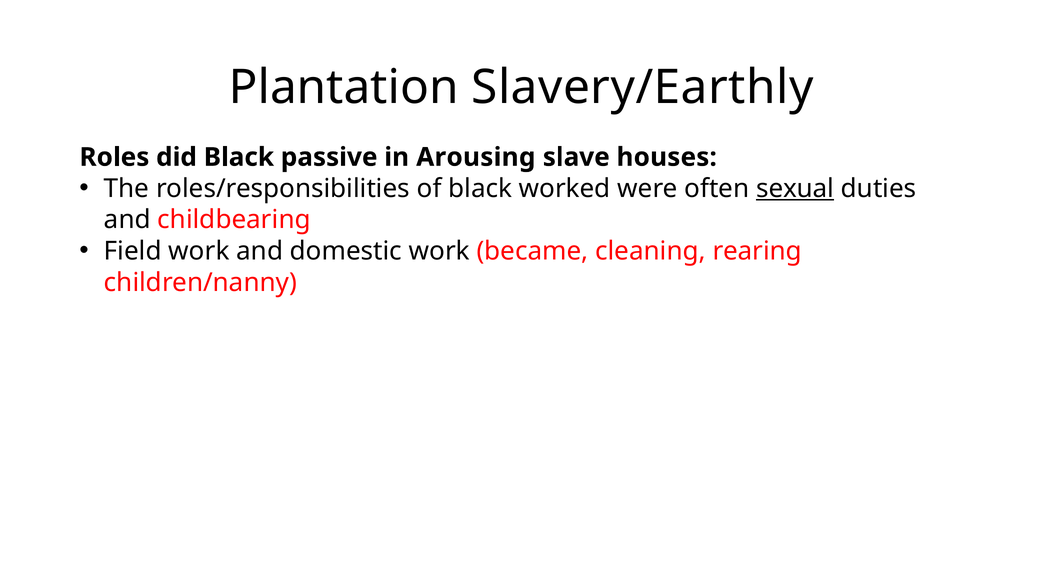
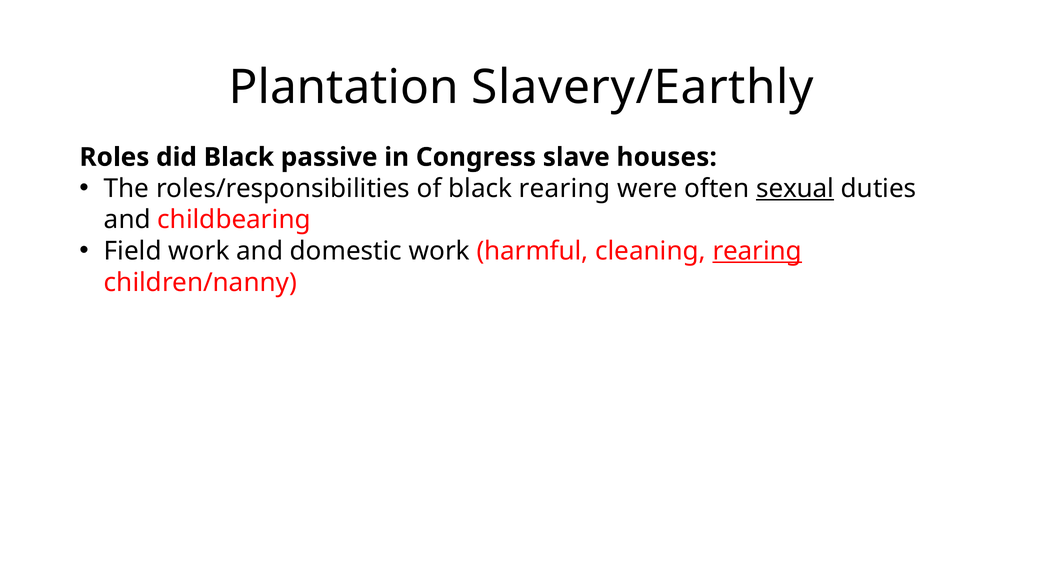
Arousing: Arousing -> Congress (476, 157)
black worked: worked -> rearing (565, 189)
became: became -> harmful (533, 251)
rearing underline: none -> present (757, 251)
